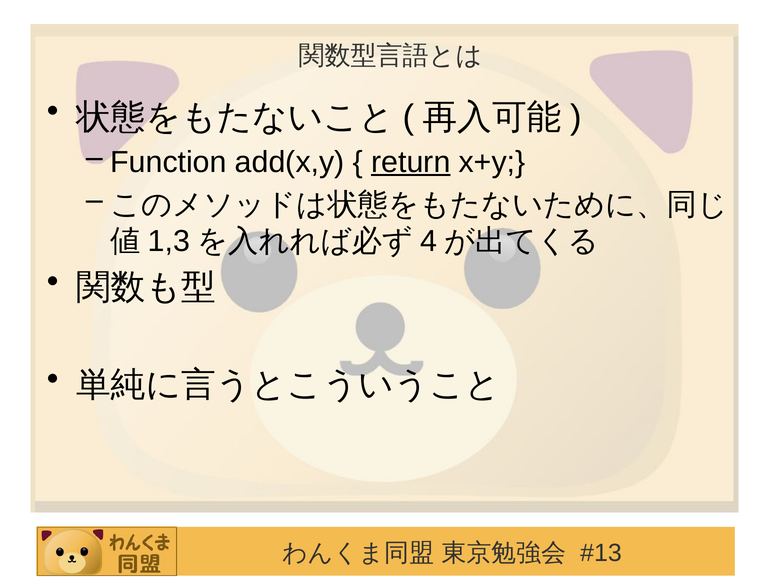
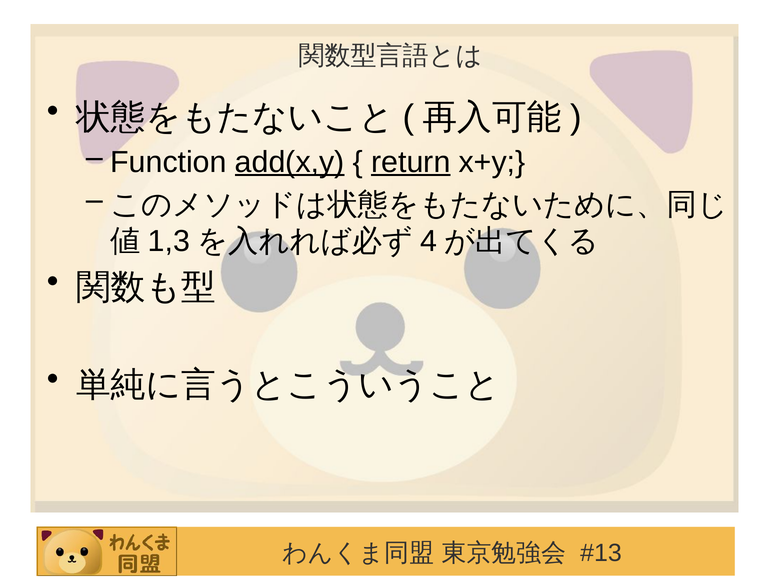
add(x,y underline: none -> present (290, 162)
